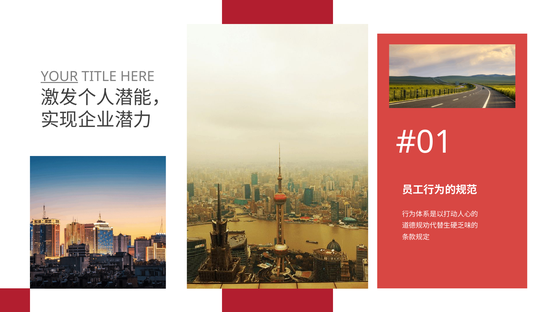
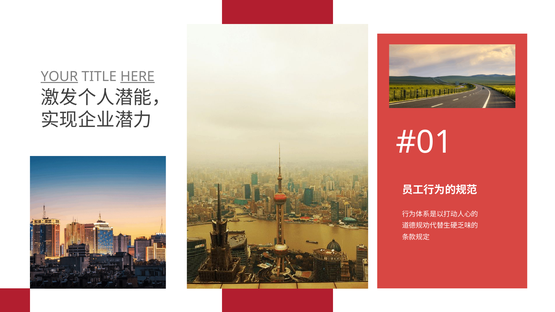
HERE underline: none -> present (137, 77)
